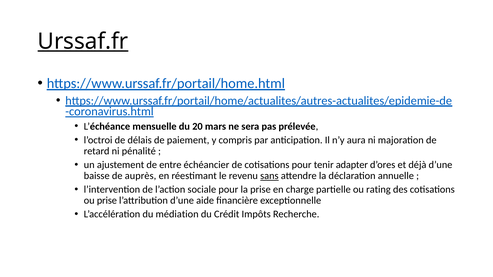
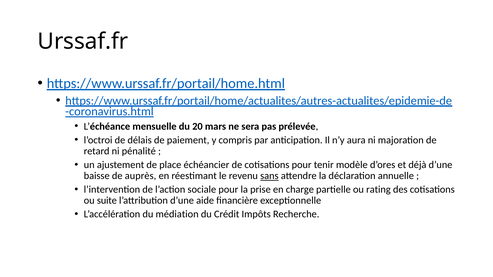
Urssaf.fr underline: present -> none (83, 41)
entre: entre -> place (170, 165)
adapter: adapter -> modèle (352, 165)
ou prise: prise -> suite (107, 201)
